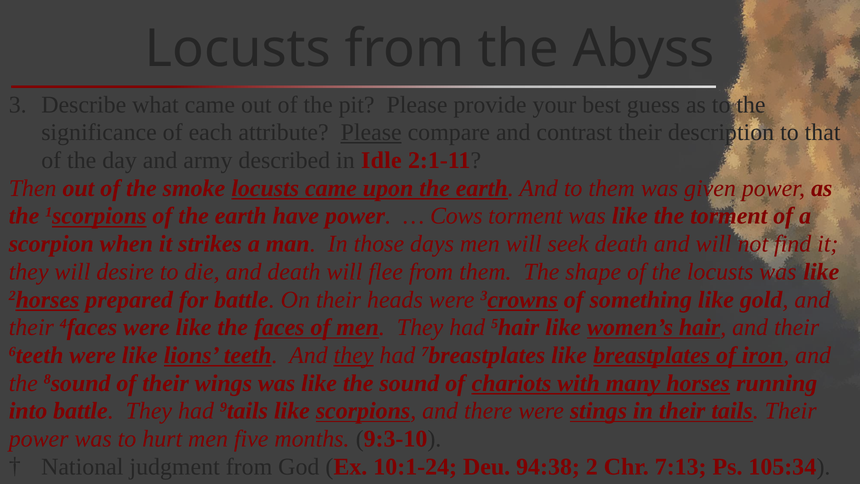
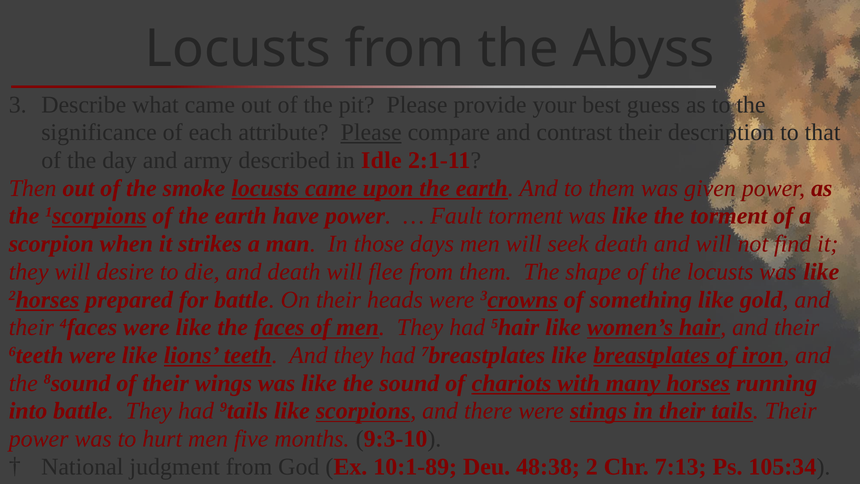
Cows: Cows -> Fault (456, 216)
they underline: present -> none (354, 355)
10:1-24: 10:1-24 -> 10:1-89 (415, 466)
94:38: 94:38 -> 48:38 (548, 466)
